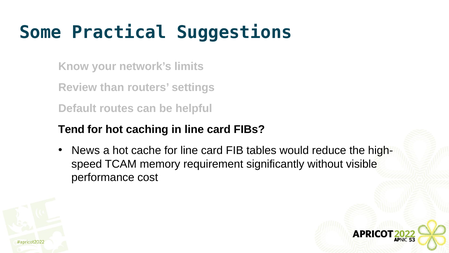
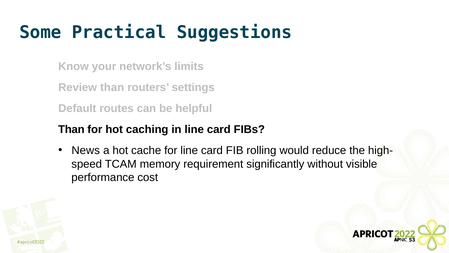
Tend: Tend -> Than (71, 129)
tables: tables -> rolling (261, 150)
